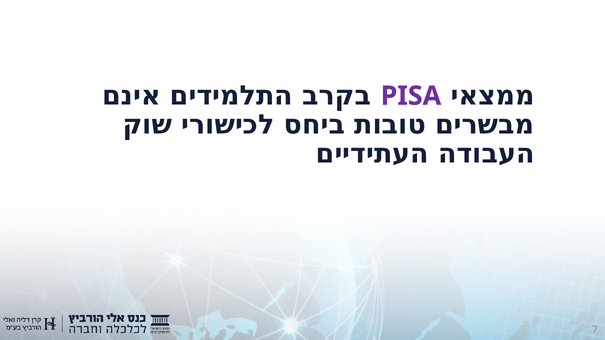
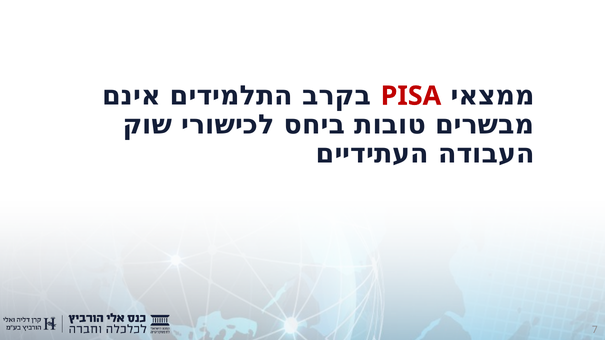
PISA colour: purple -> red (411, 96)
